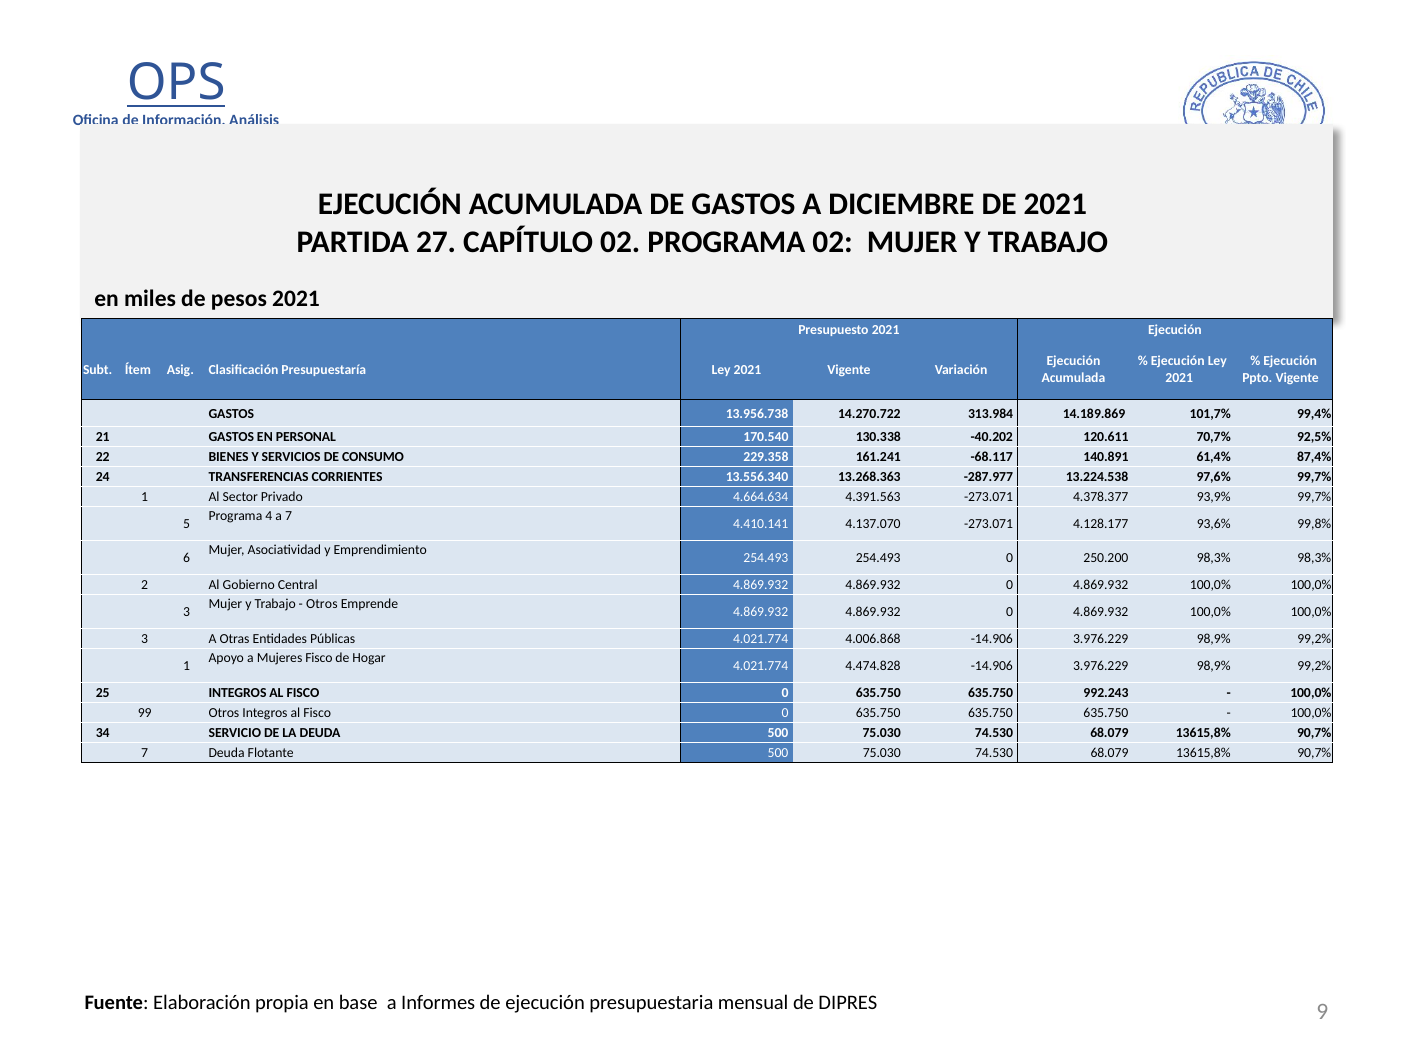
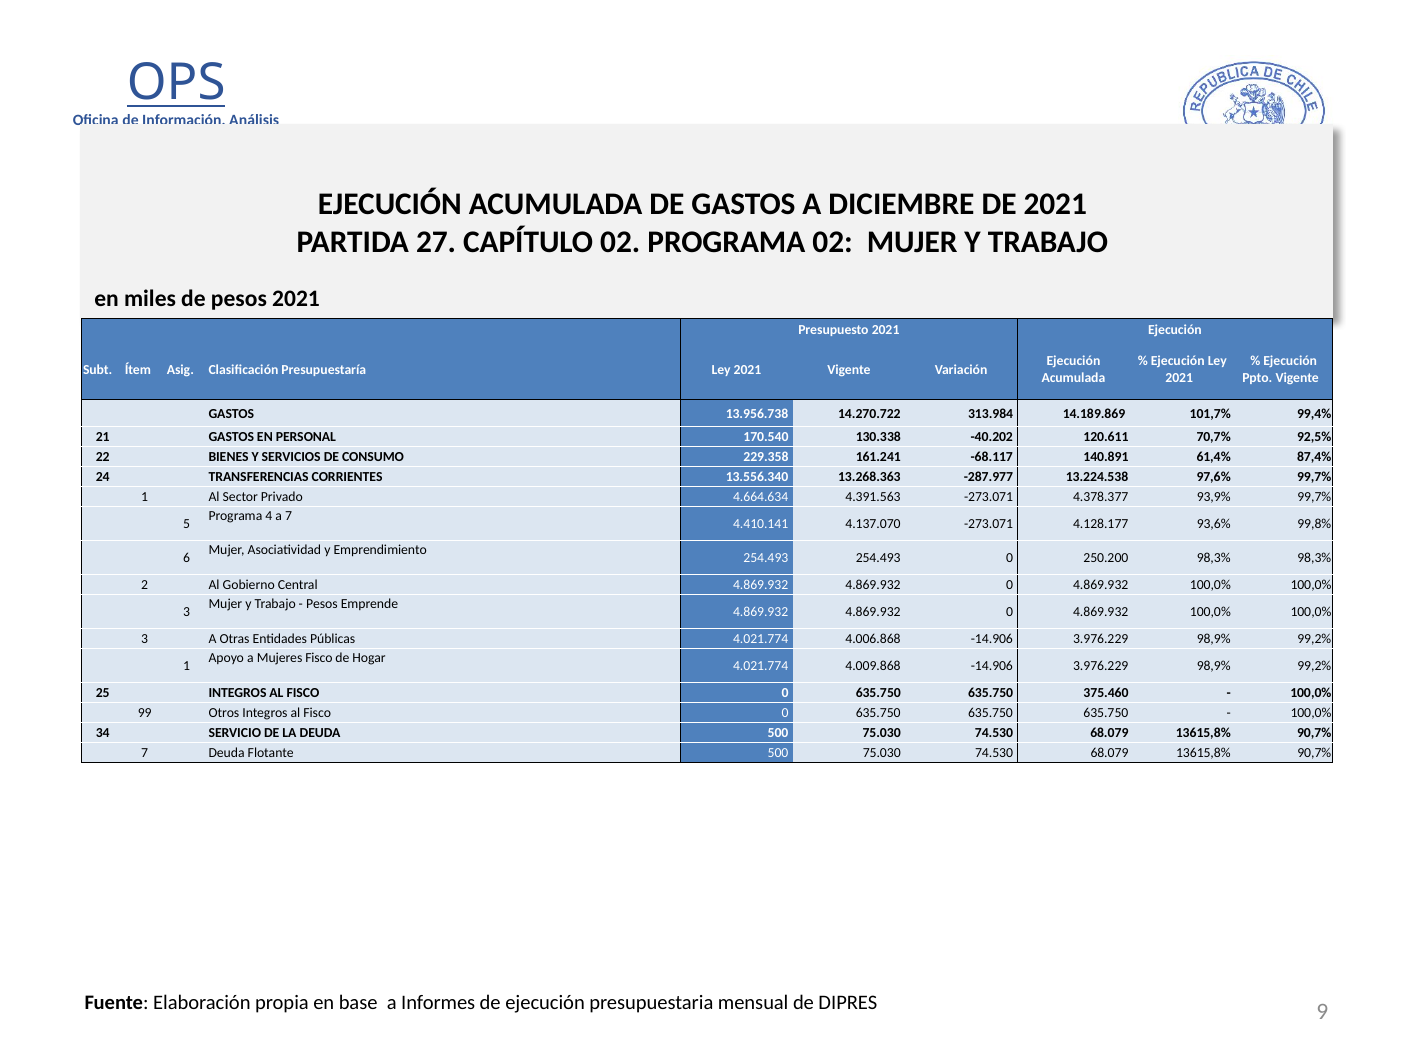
Otros: Otros -> Pesos (322, 604)
4.474.828: 4.474.828 -> 4.009.868 (873, 666)
992.243: 992.243 -> 375.460 (1106, 693)
